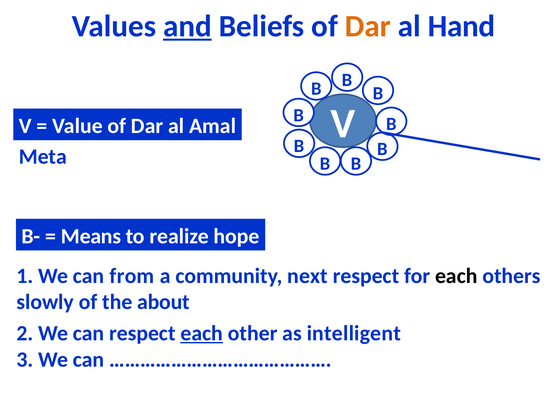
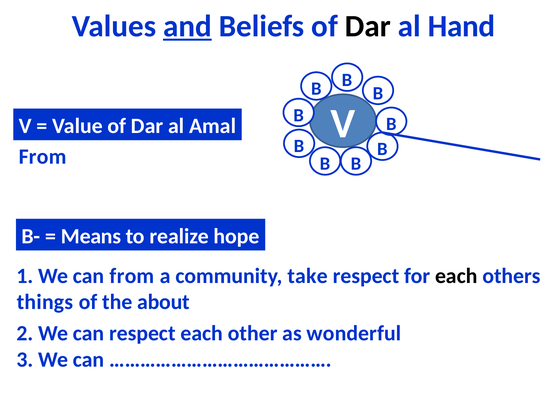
Dar colour: orange -> black (368, 26)
Meta: Meta -> From (43, 157)
next: next -> take (308, 276)
slowly: slowly -> things (45, 302)
each underline: present -> none (202, 333)
intelligent: intelligent -> wonderful (354, 333)
